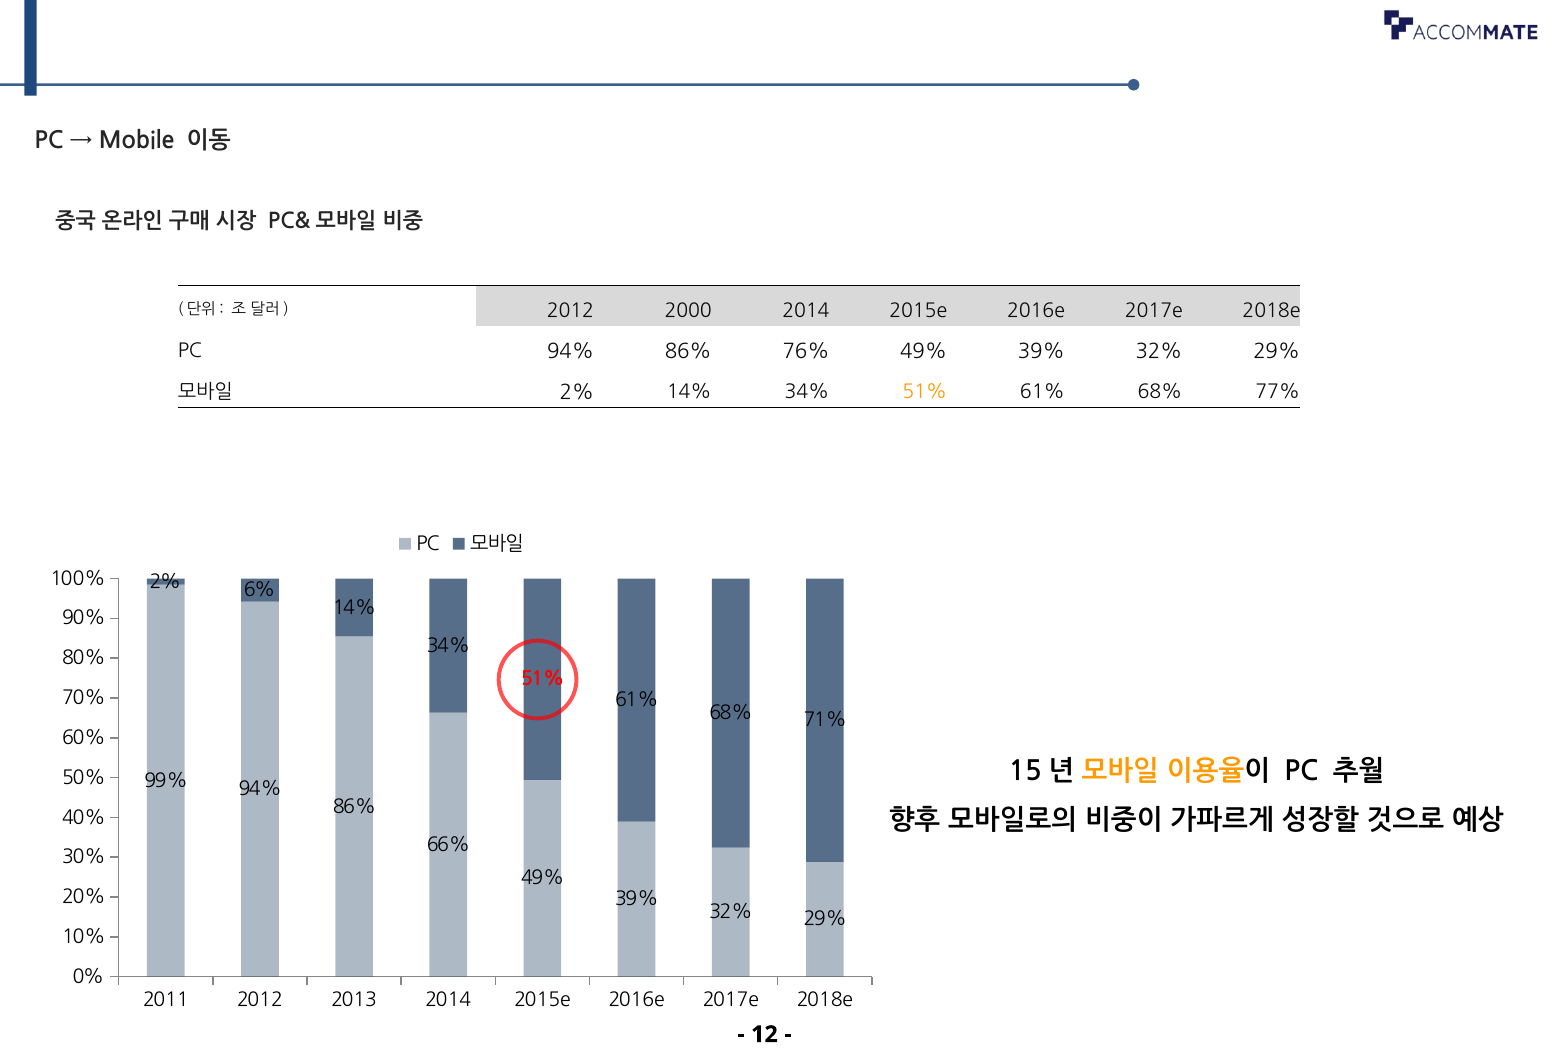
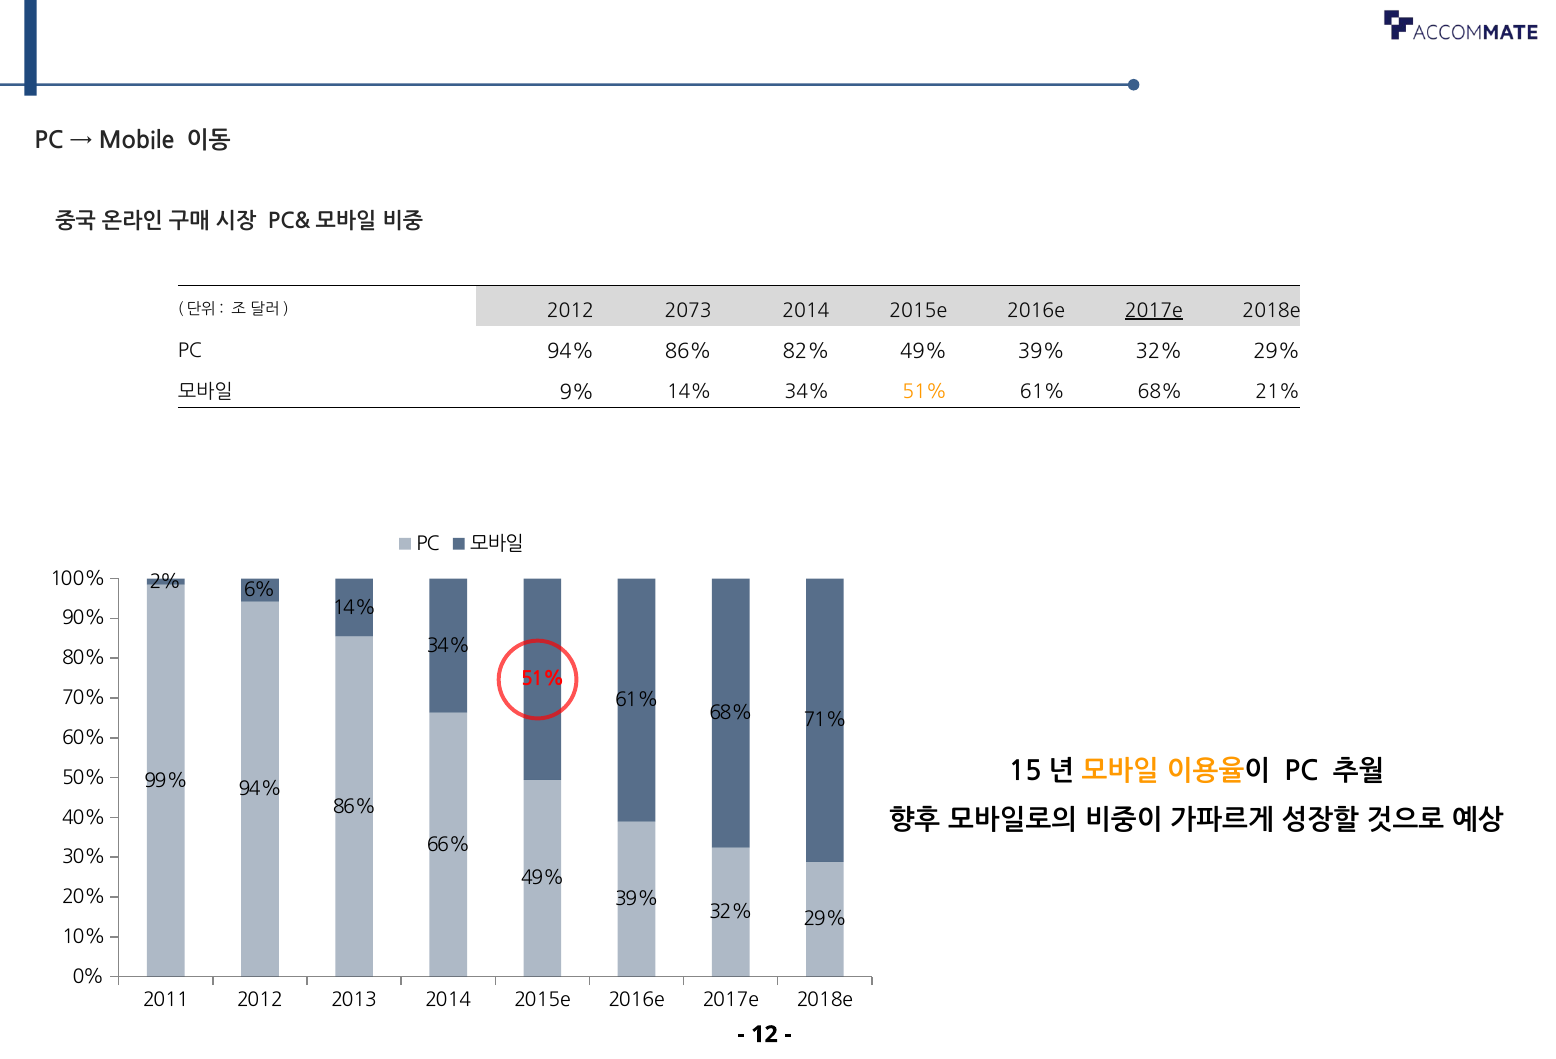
2000: 2000 -> 2073 (688, 310)
2017e underline: none -> present (1154, 310)
76%: 76% -> 82% (806, 351)
2%: 2% -> 9% (577, 392)
77%: 77% -> 21% (1278, 392)
